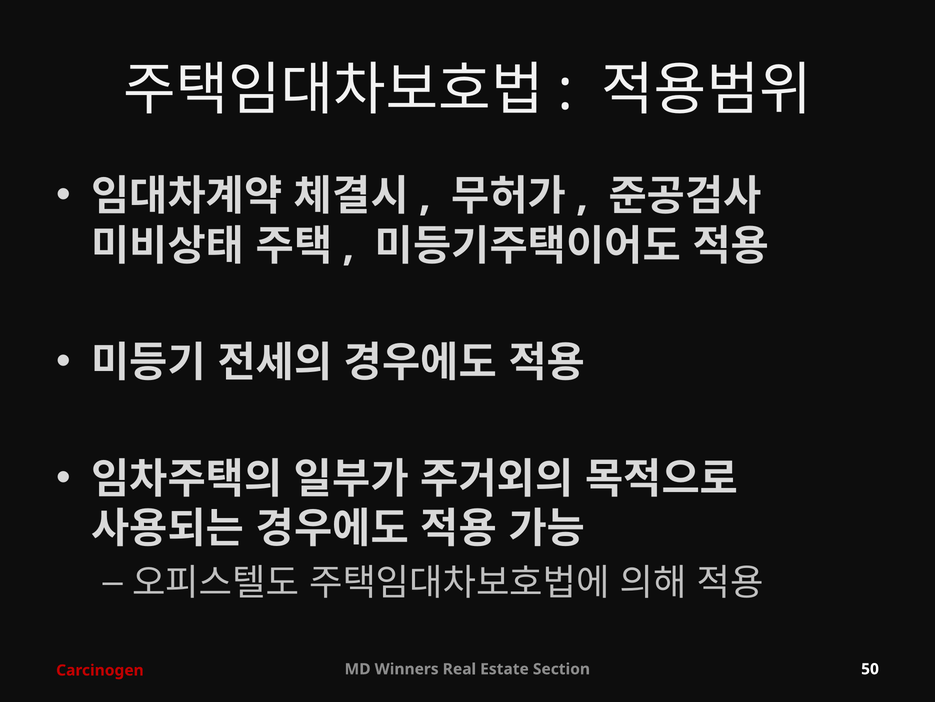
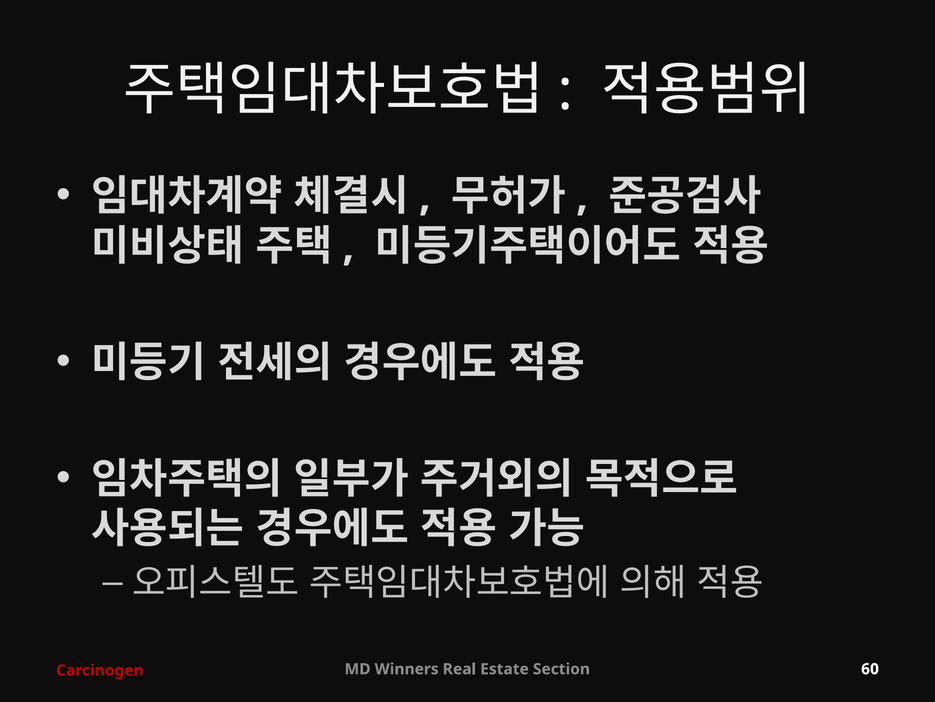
50: 50 -> 60 (870, 668)
